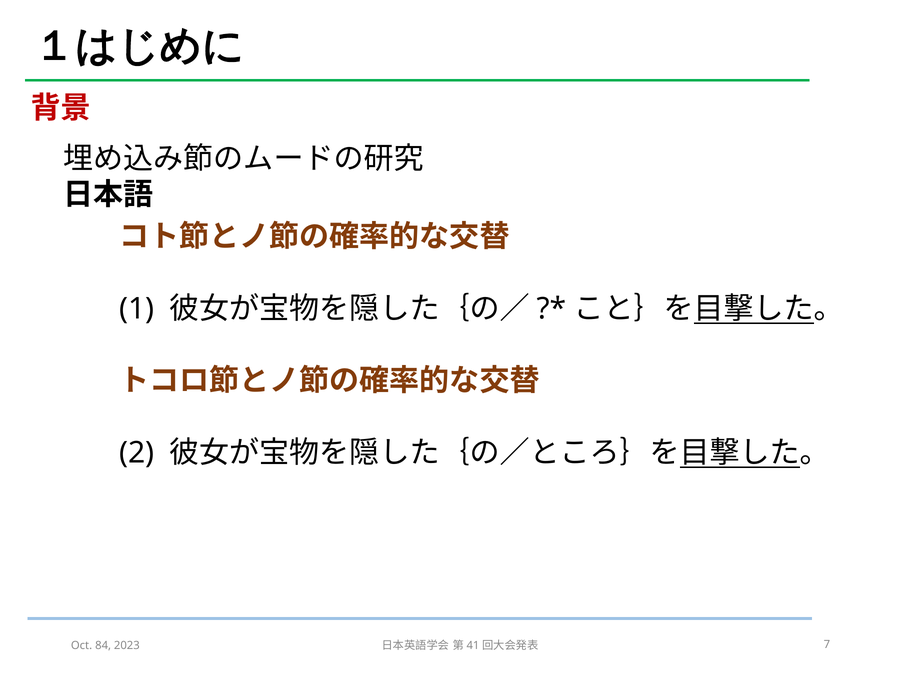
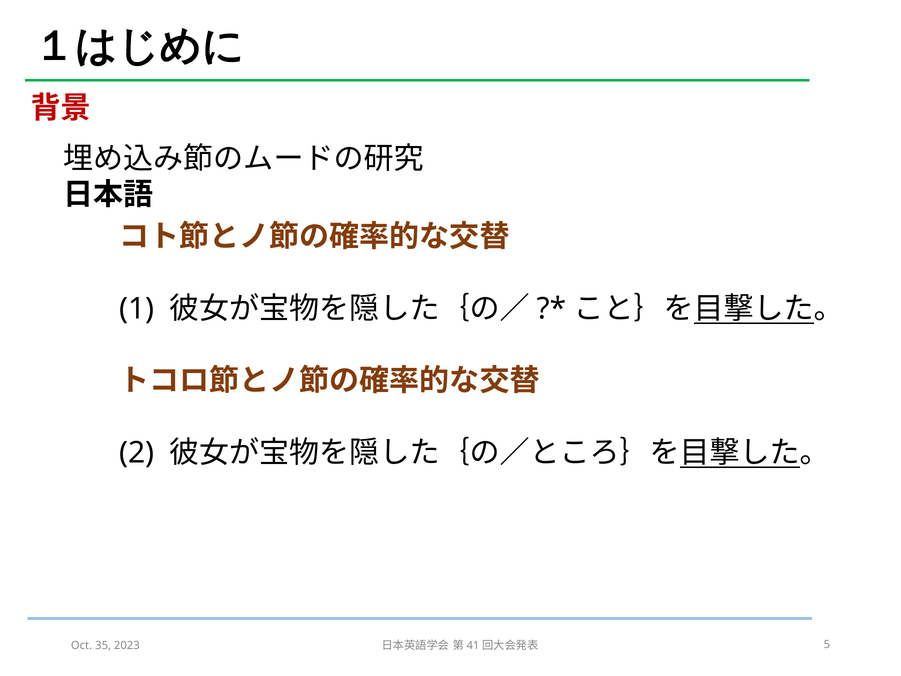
84: 84 -> 35 (103, 645)
7: 7 -> 5 (827, 644)
